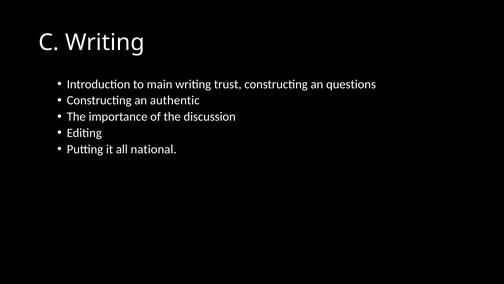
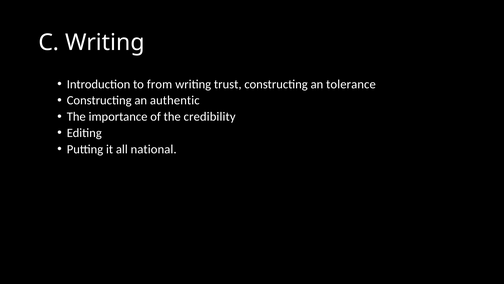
main: main -> from (160, 84)
questions: questions -> tolerance (351, 84)
discussion: discussion -> credibility (210, 117)
